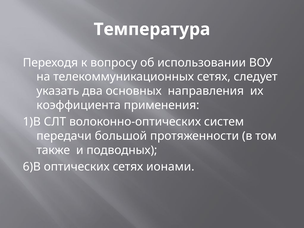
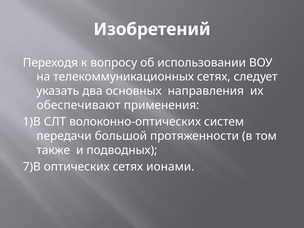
Температура: Температура -> Изобретений (152, 29)
коэффициента: коэффициента -> обеспечивают (79, 105)
6)В: 6)В -> 7)В (32, 167)
